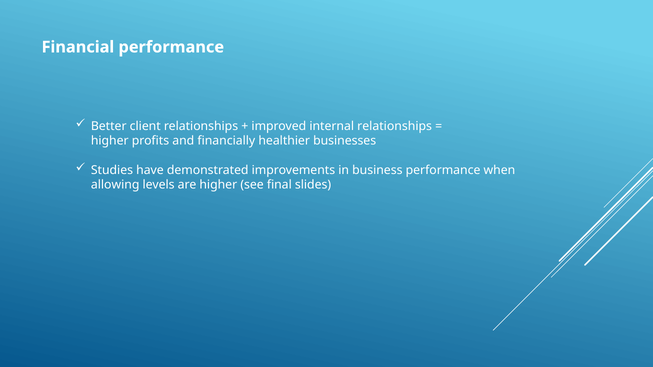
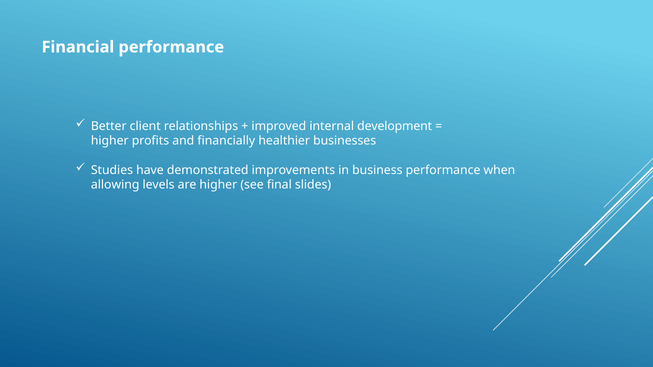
internal relationships: relationships -> development (395, 126)
